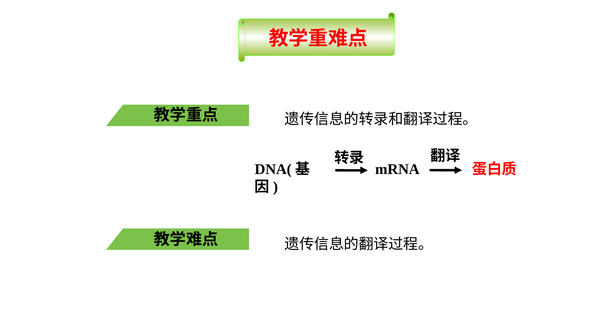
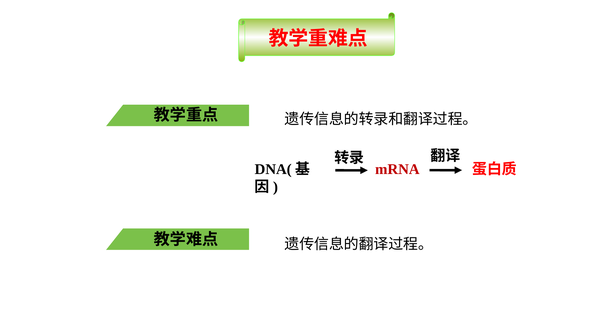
mRNA colour: black -> red (397, 169)
